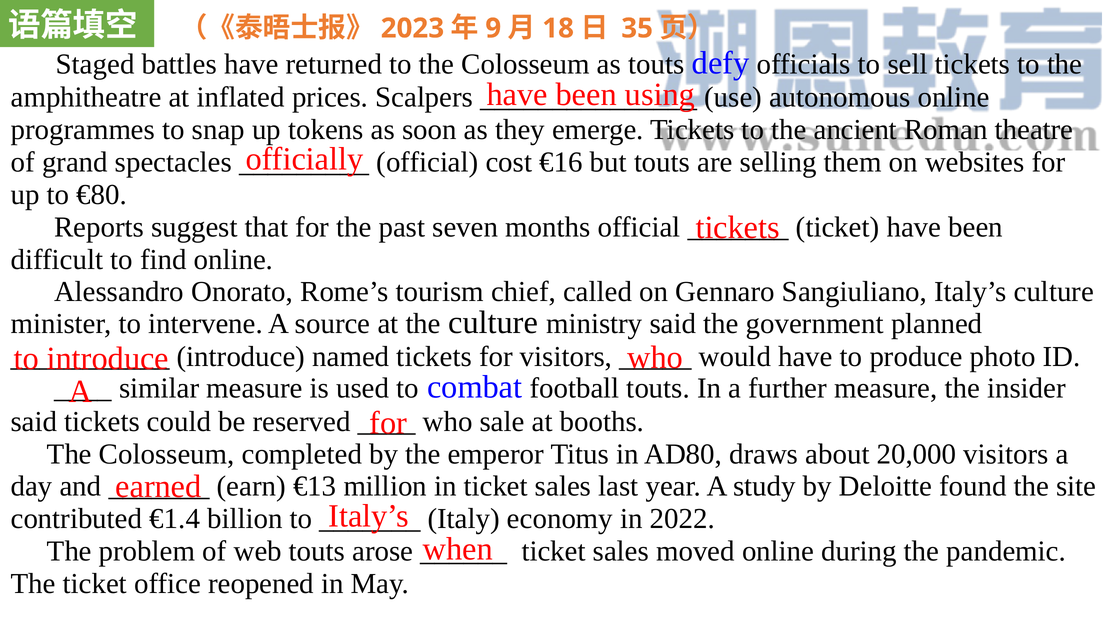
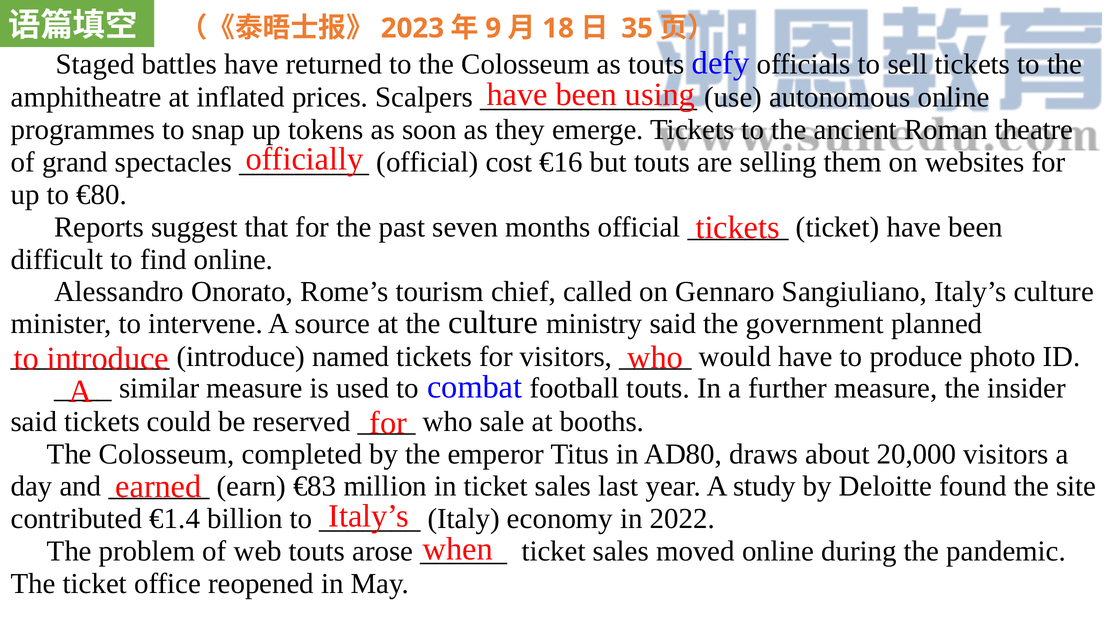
€13: €13 -> €83 (315, 486)
